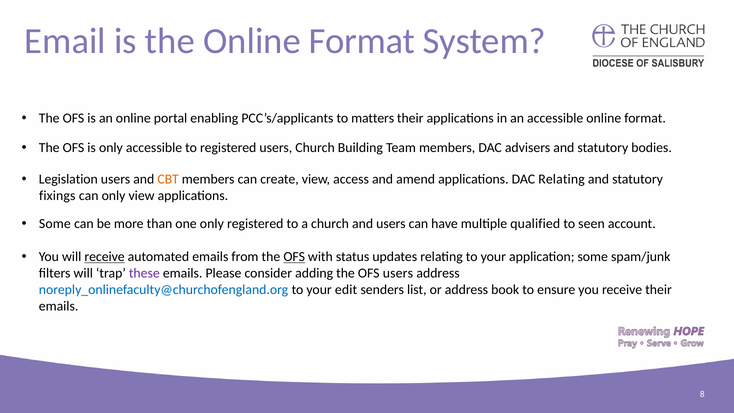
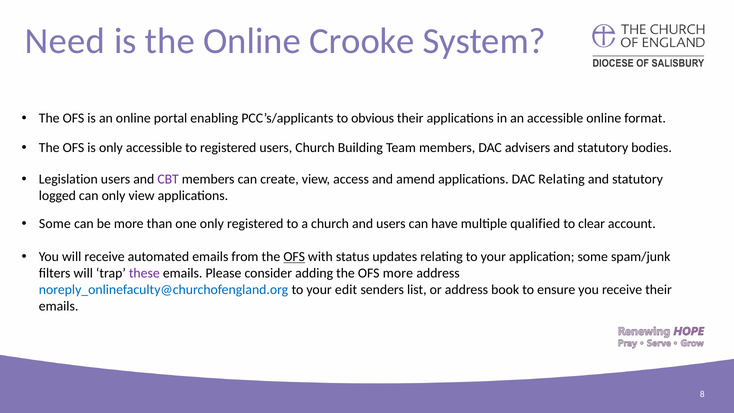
Email: Email -> Need (65, 41)
the Online Format: Format -> Crooke (362, 41)
matters: matters -> obvious (373, 118)
CBT colour: orange -> purple (168, 179)
fixings: fixings -> logged (57, 196)
seen: seen -> clear (592, 224)
receive underline: present -> none (105, 257)
OFS users: users -> more (398, 273)
